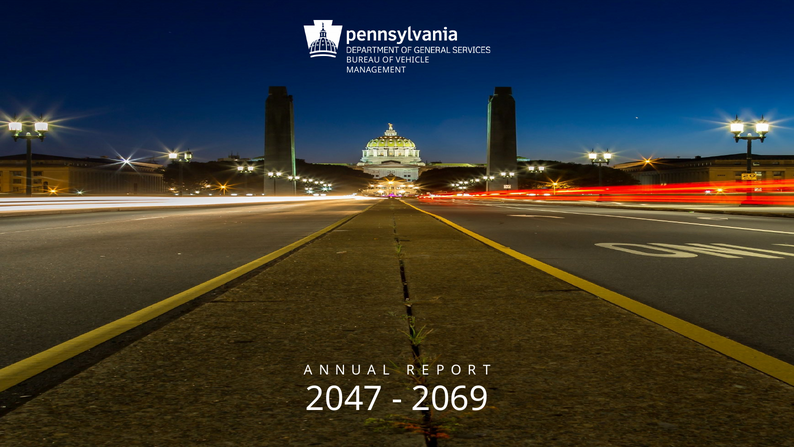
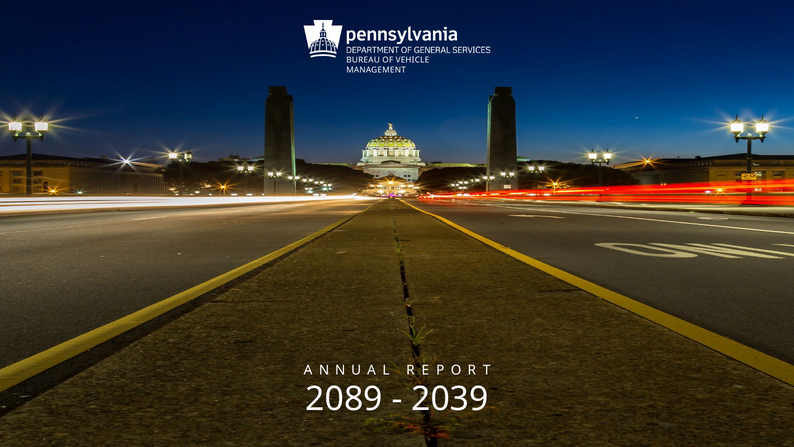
2047: 2047 -> 2089 (344, 399)
2069: 2069 -> 2039 (450, 399)
